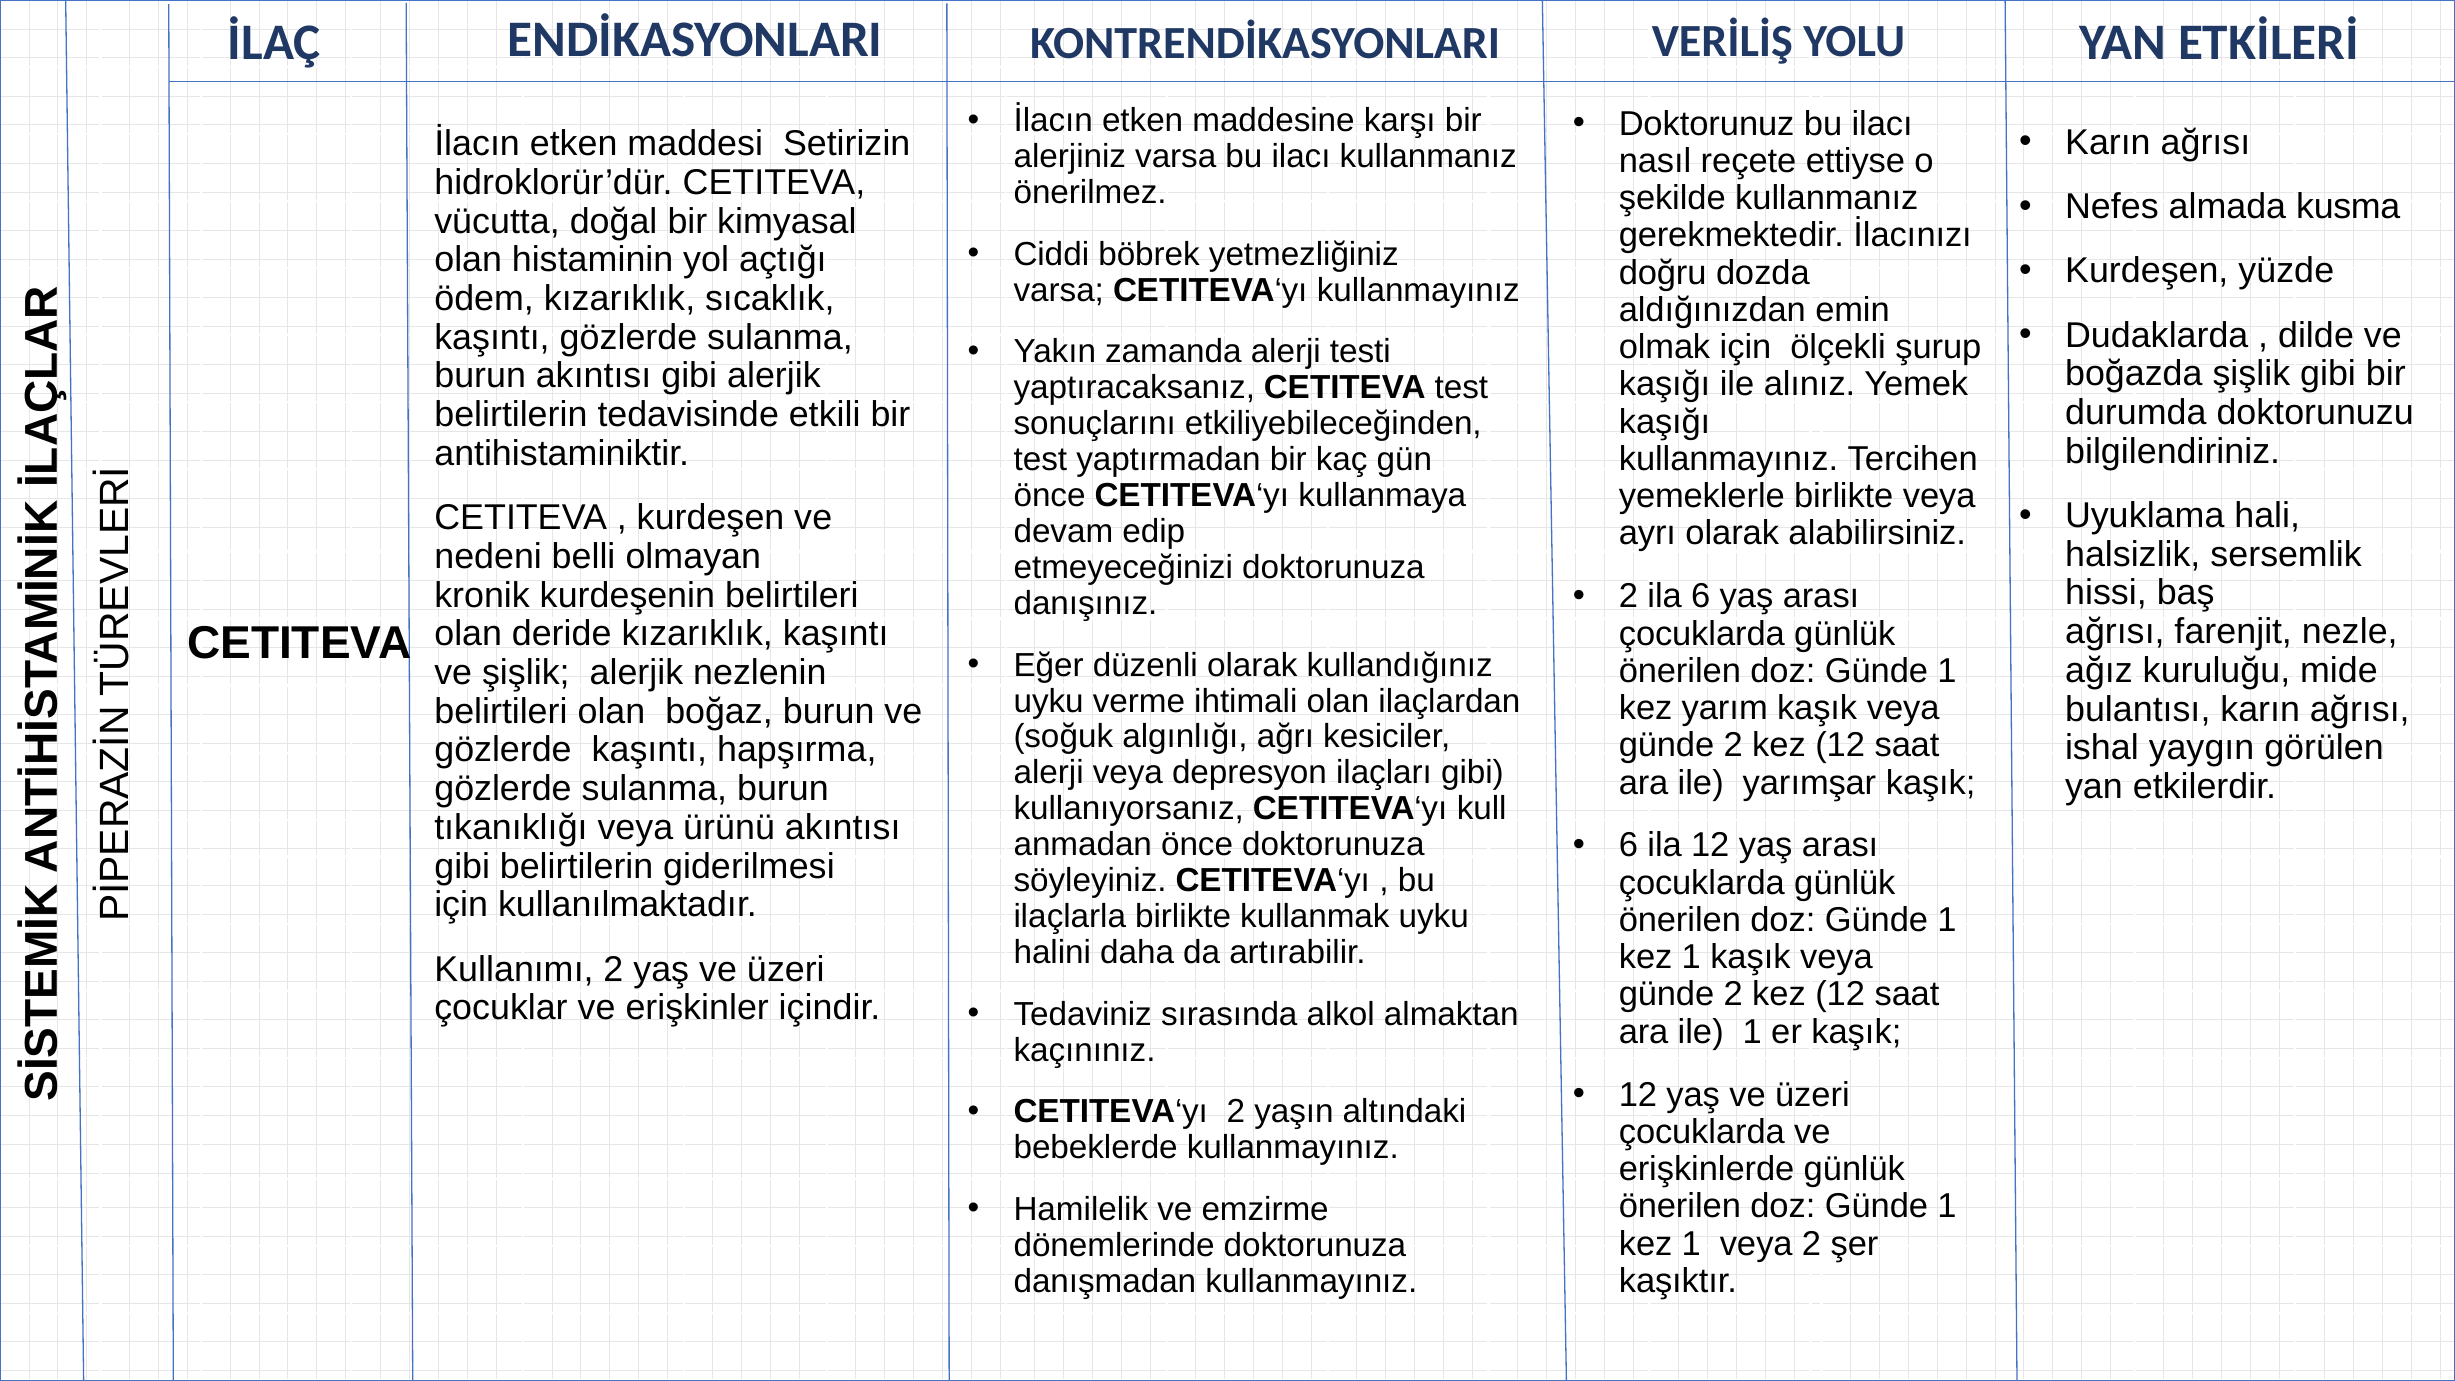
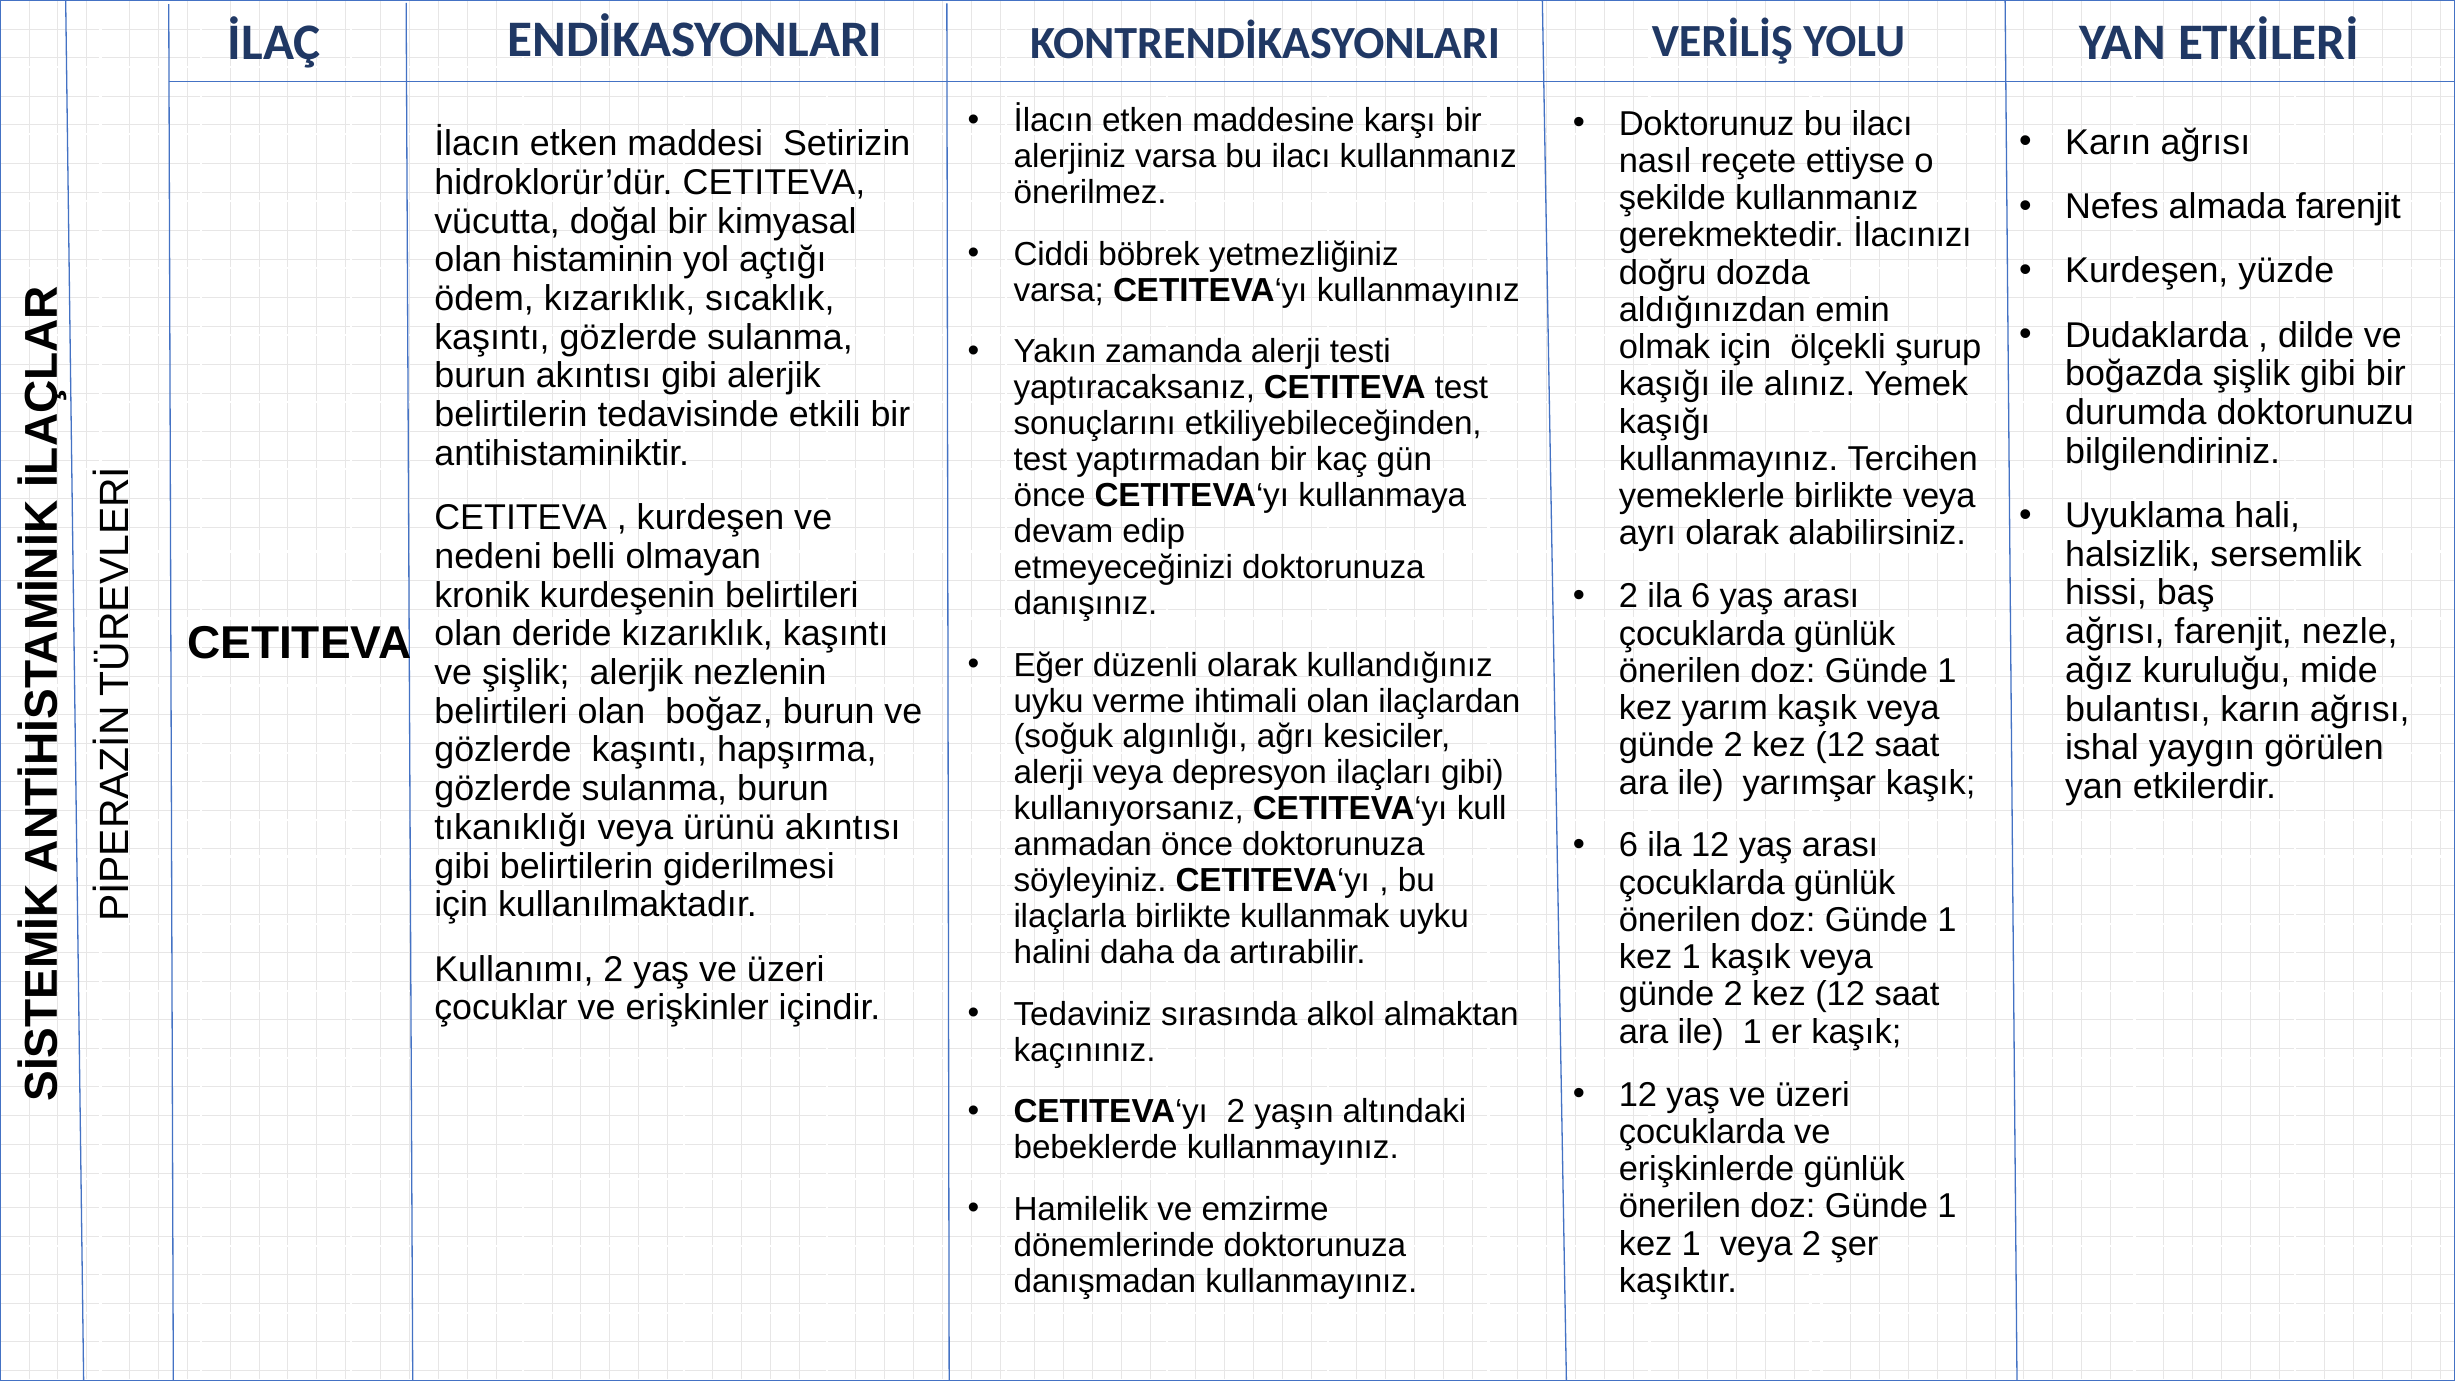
almada kusma: kusma -> farenjit (2348, 207)
